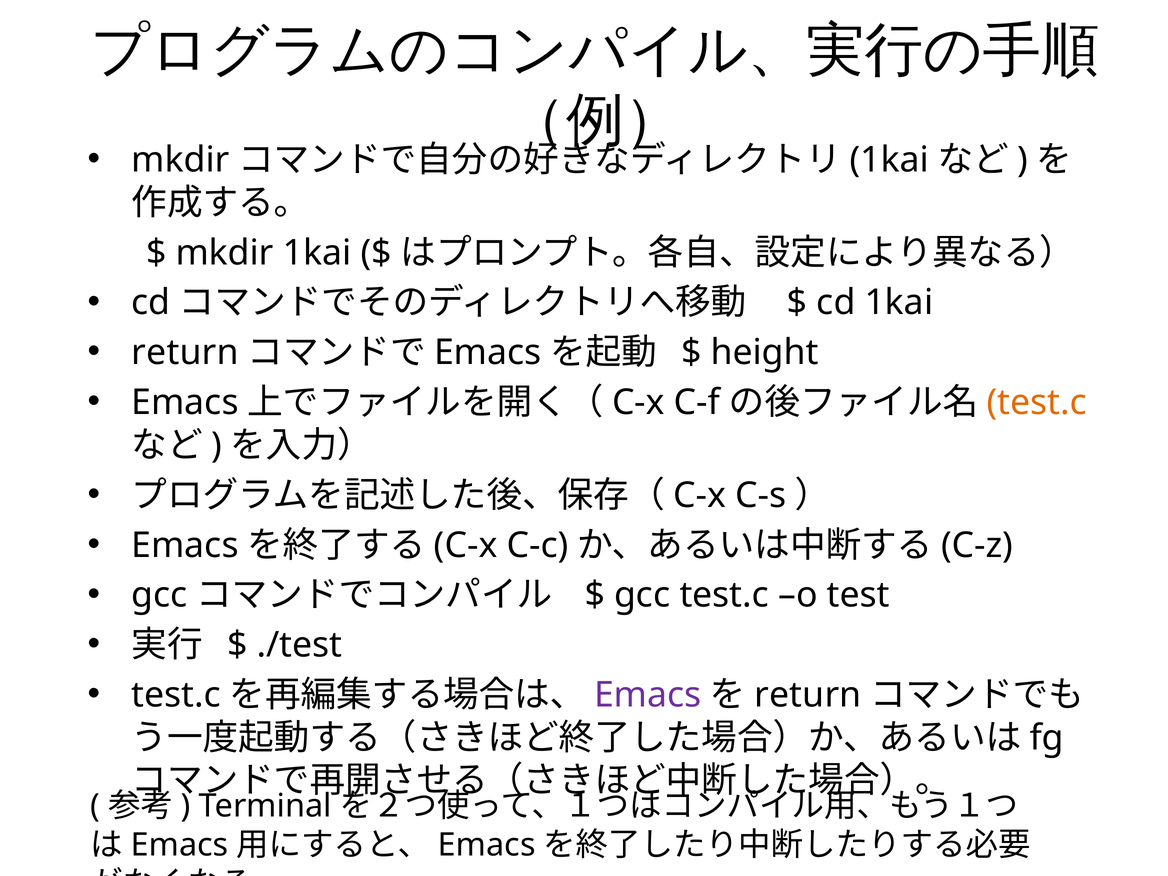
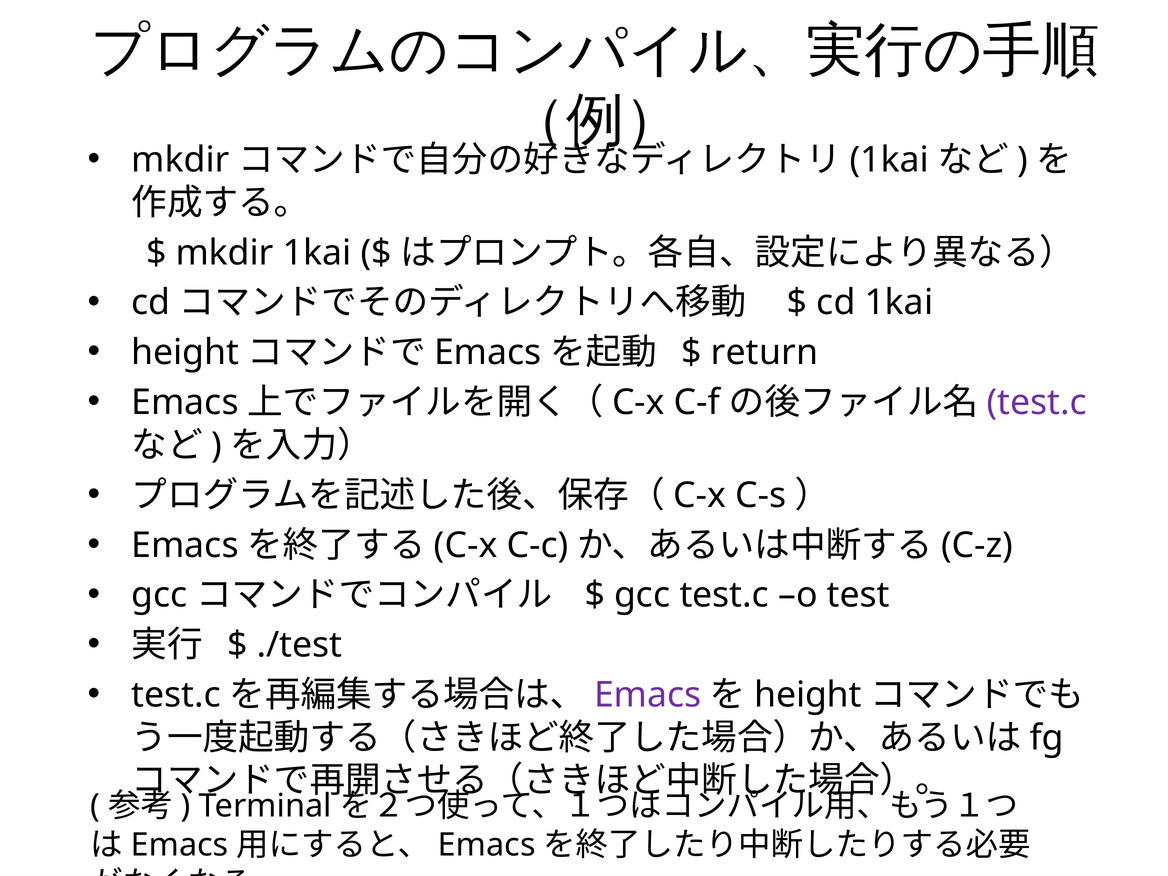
return: return -> height (185, 353)
height: height -> return (764, 353)
test.c colour: orange -> purple (1037, 403)
return: return -> height (808, 695)
